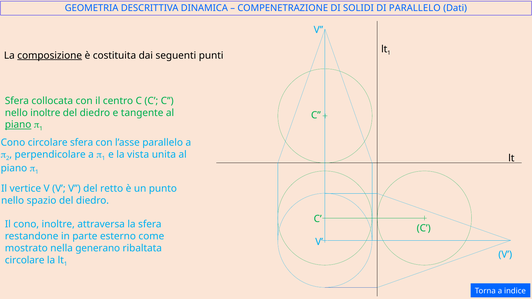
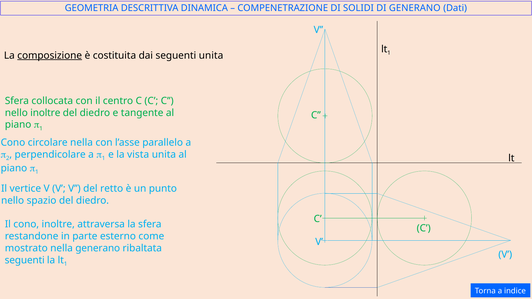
DI PARALLELO: PARALLELO -> GENERANO (415, 8)
seguenti punti: punti -> unita (211, 56)
piano underline: present -> none (18, 125)
circolare sfera: sfera -> nella (82, 143)
circolare: circolare -> seguenti (25, 260)
